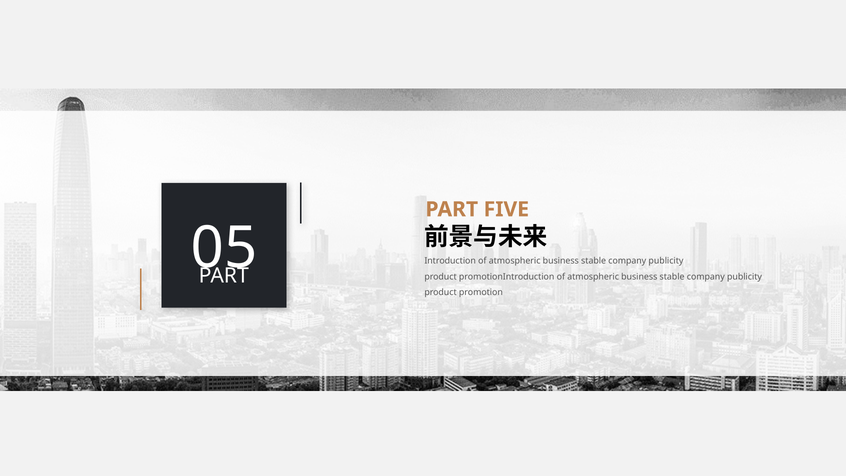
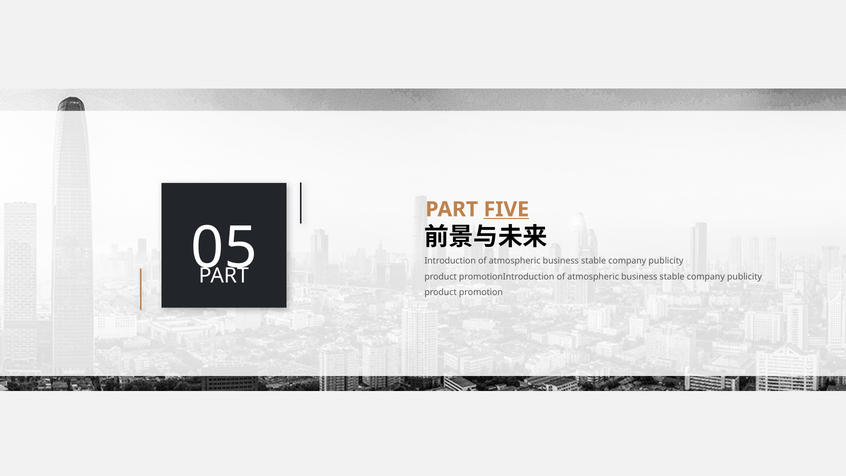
FIVE underline: none -> present (506, 209)
